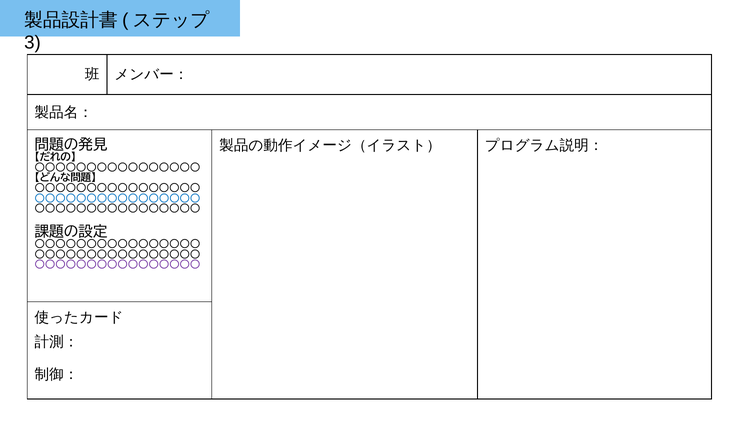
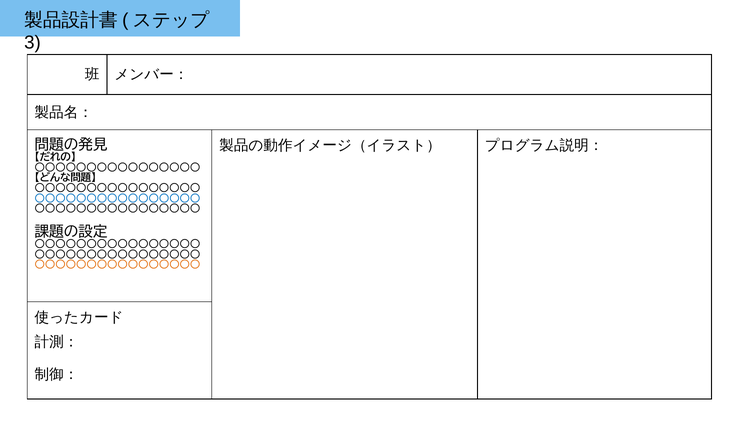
〇〇〇〇〇〇〇〇〇〇〇〇〇〇〇〇 colour: purple -> orange (117, 265)
